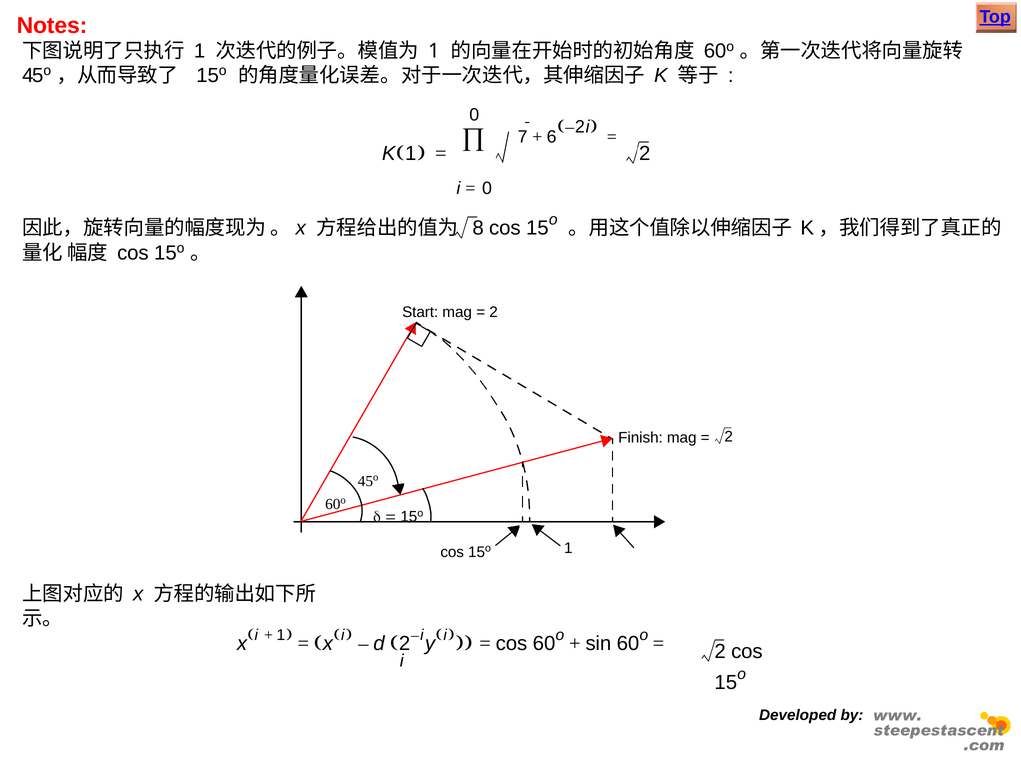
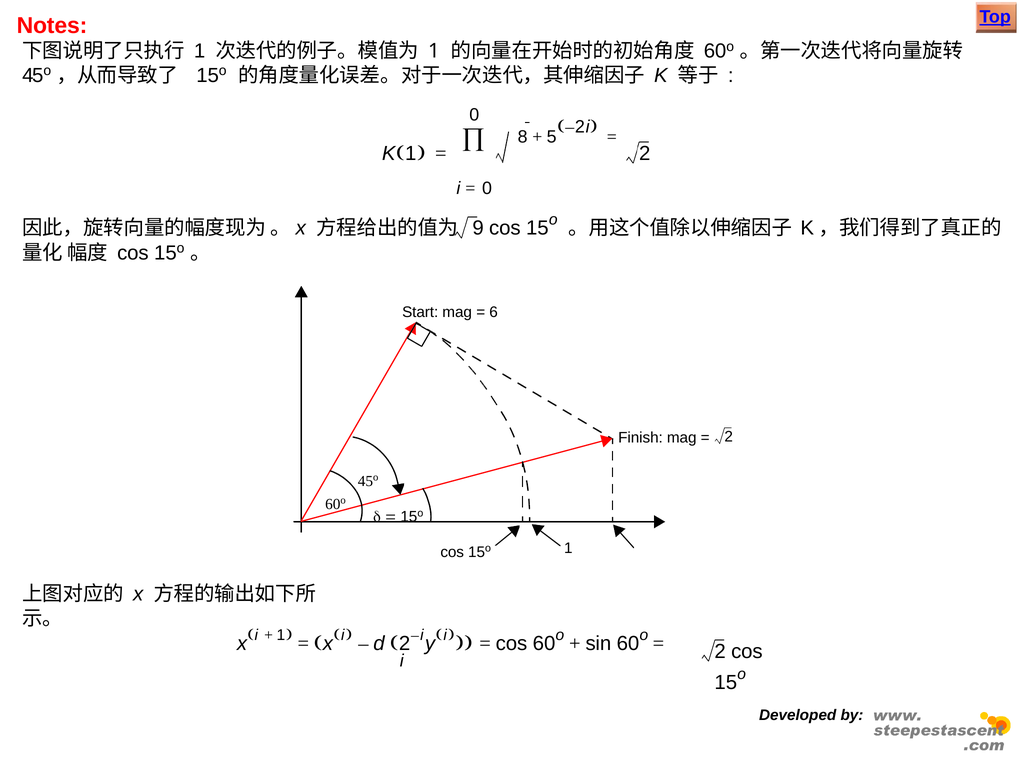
7: 7 -> 8 (523, 137)
6: 6 -> 5 (552, 137)
8: 8 -> 9 (478, 228)
2: 2 -> 6 (494, 312)
